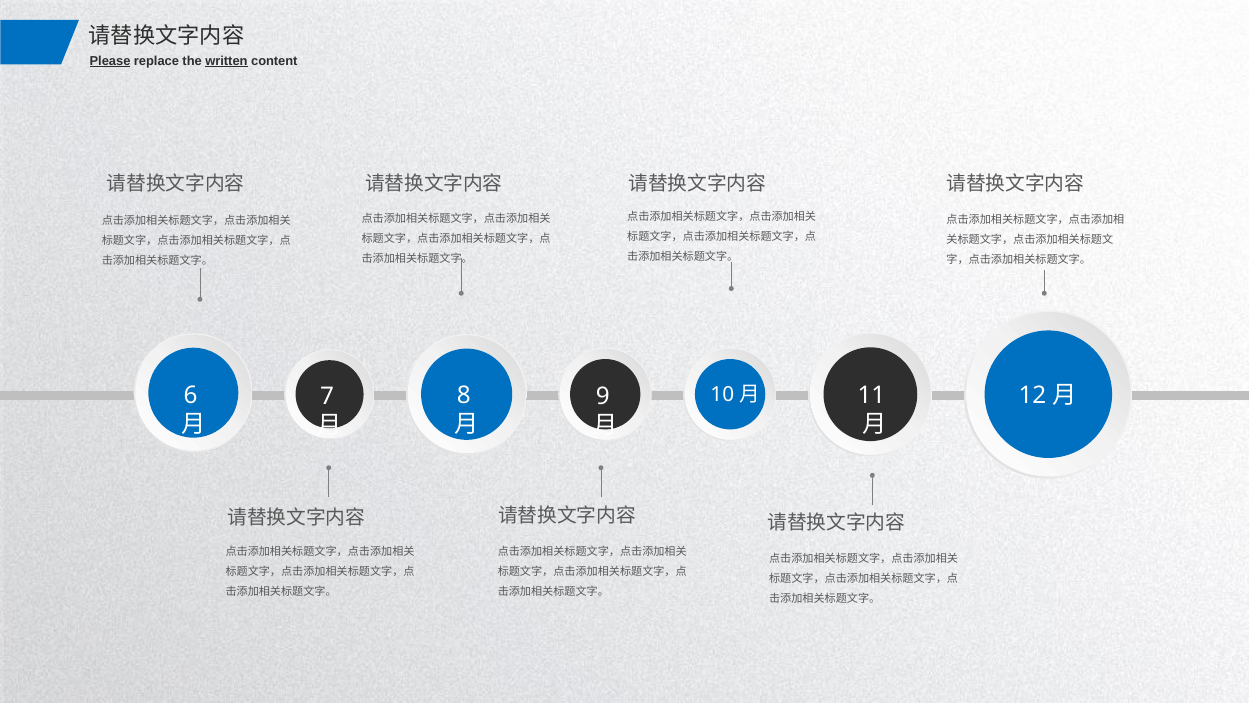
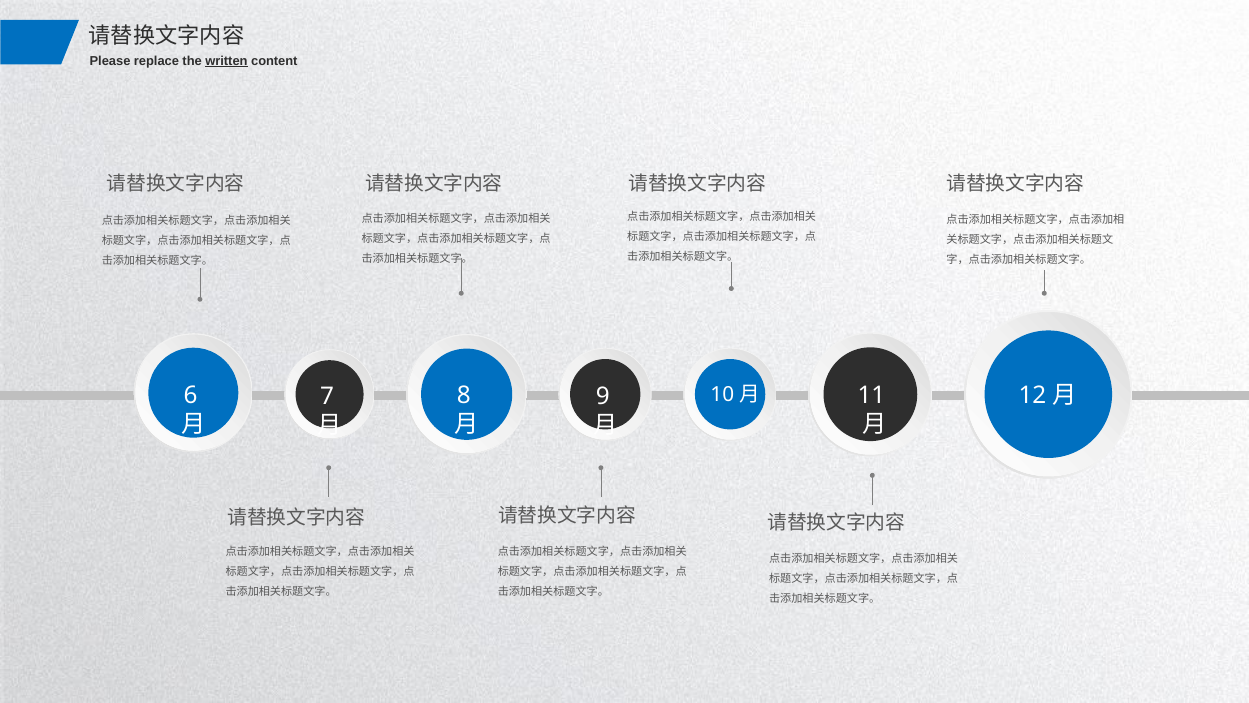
Please underline: present -> none (110, 61)
